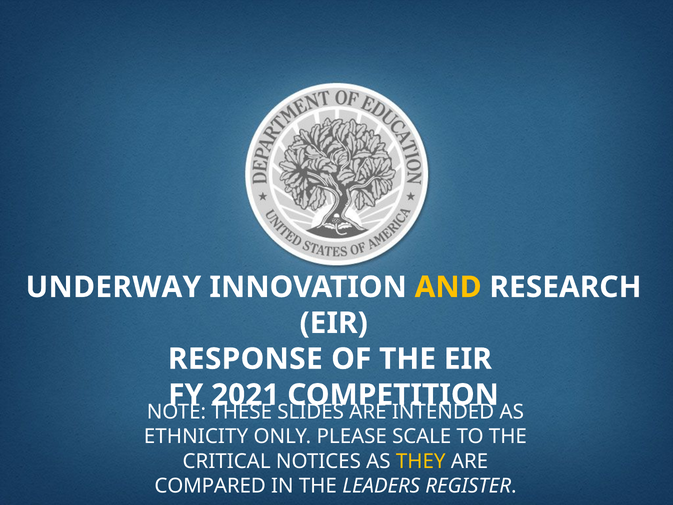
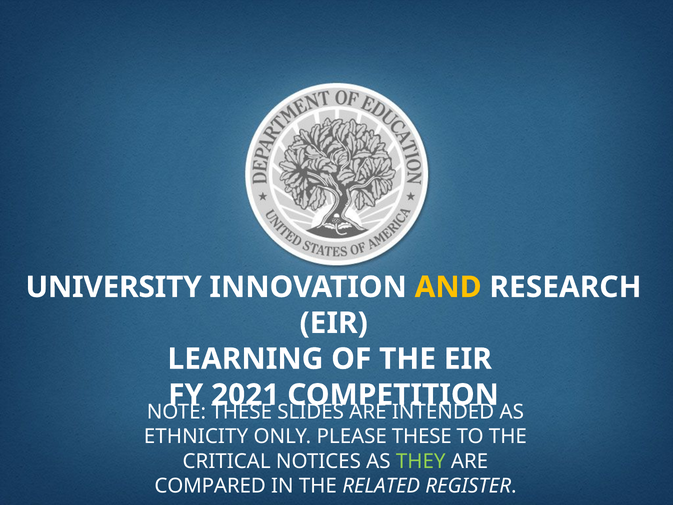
UNDERWAY: UNDERWAY -> UNIVERSITY (114, 287)
RESPONSE: RESPONSE -> LEARNING (245, 359)
PLEASE SCALE: SCALE -> THESE (422, 436)
THEY colour: yellow -> light green (421, 461)
LEADERS: LEADERS -> RELATED (381, 486)
